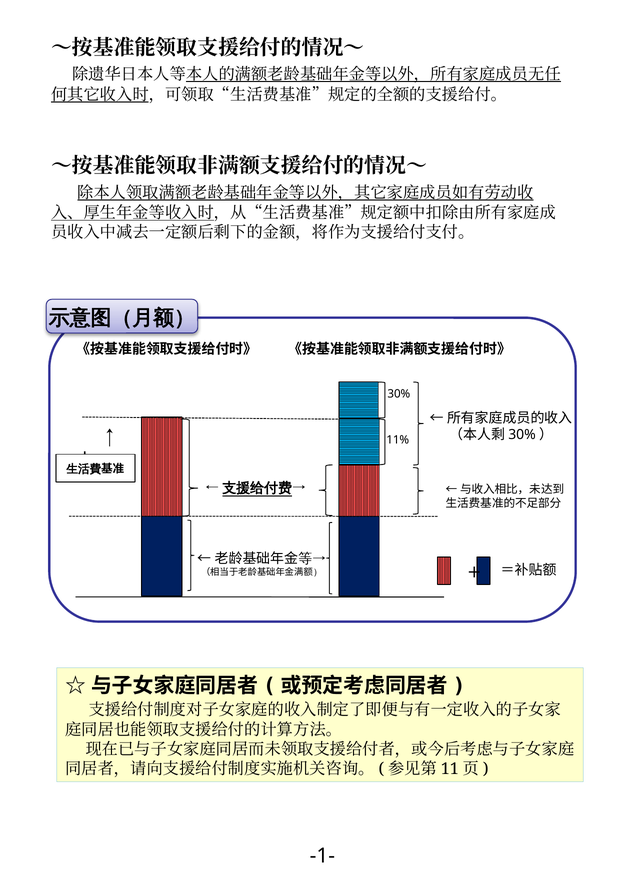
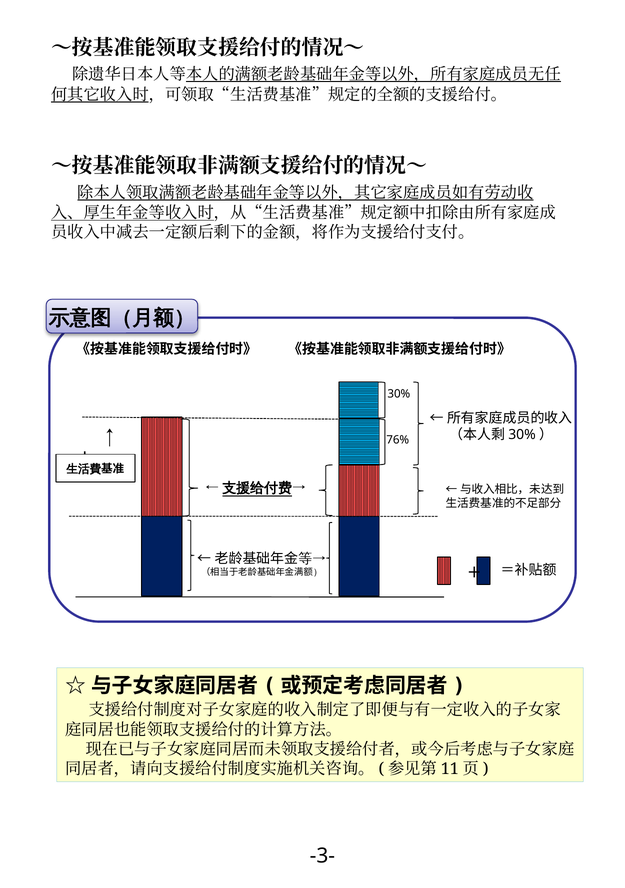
11%: 11% -> 76% (398, 440)
-1-: -1- -> -3- (322, 856)
